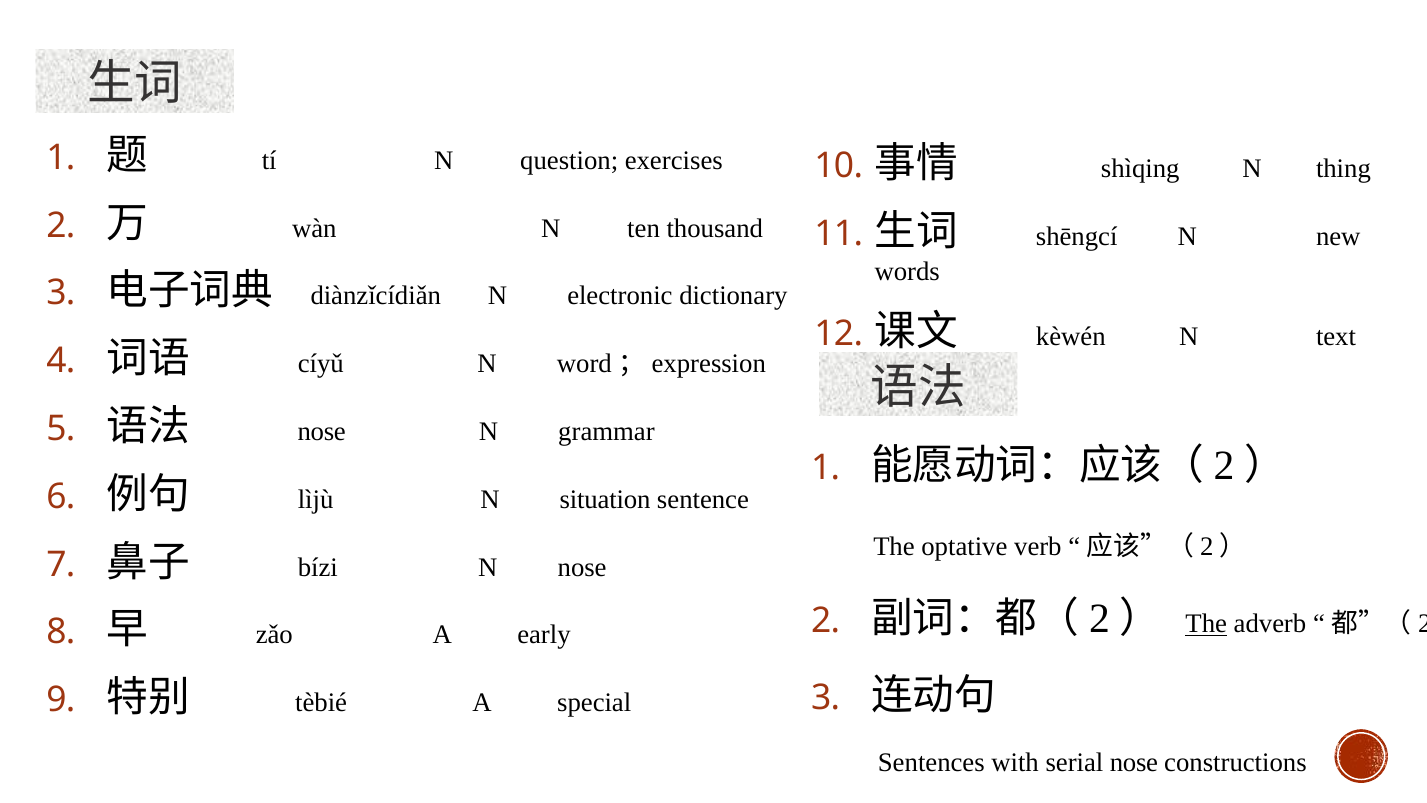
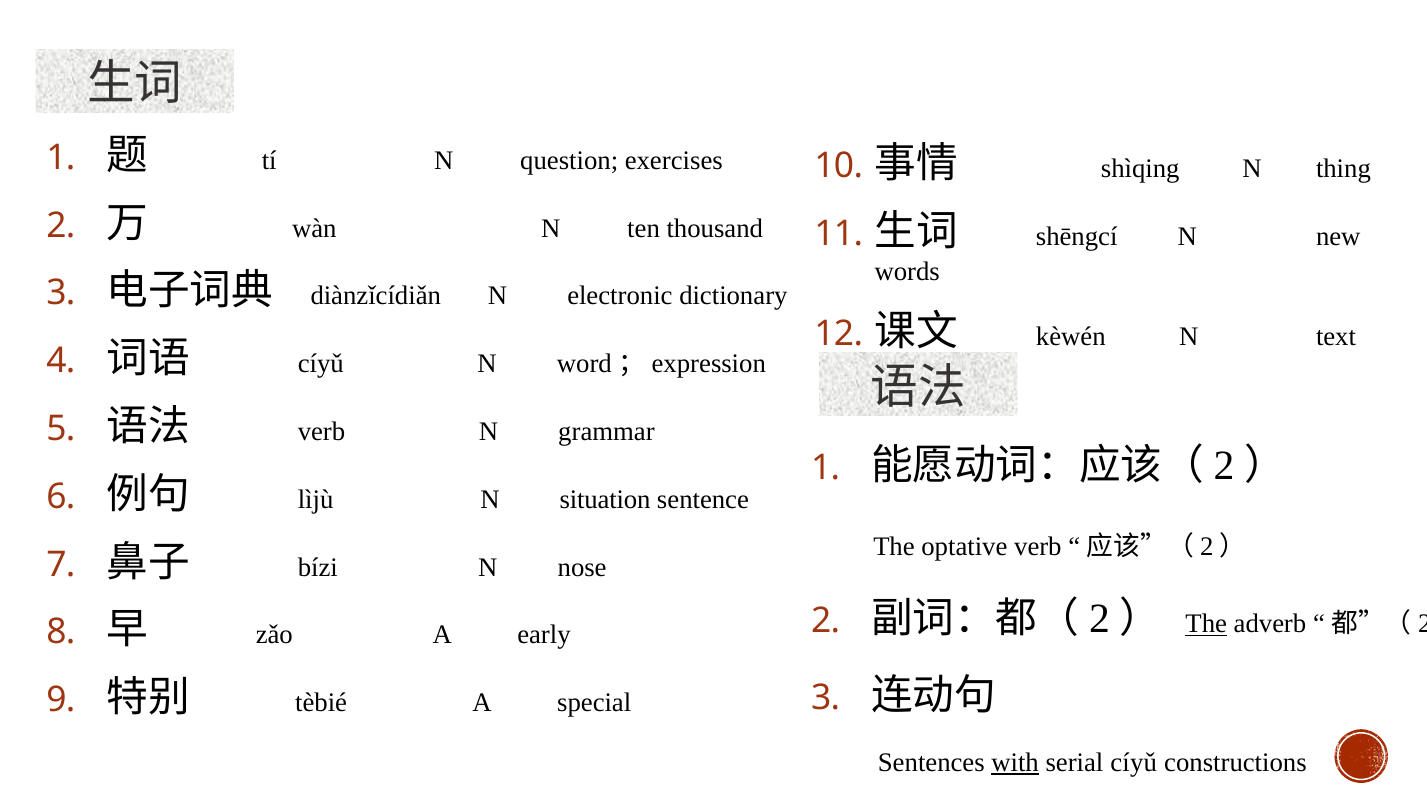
nose: nose -> verb (322, 431)
with underline: none -> present (1015, 762)
serial nose: nose -> cíyǔ (1134, 762)
